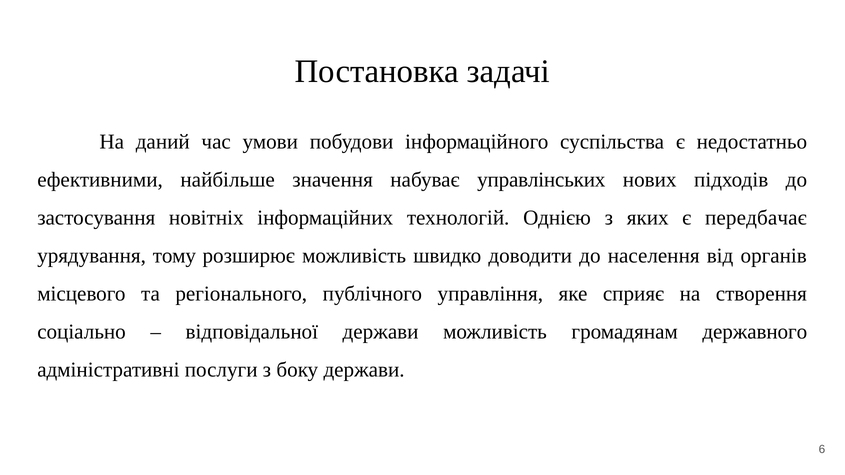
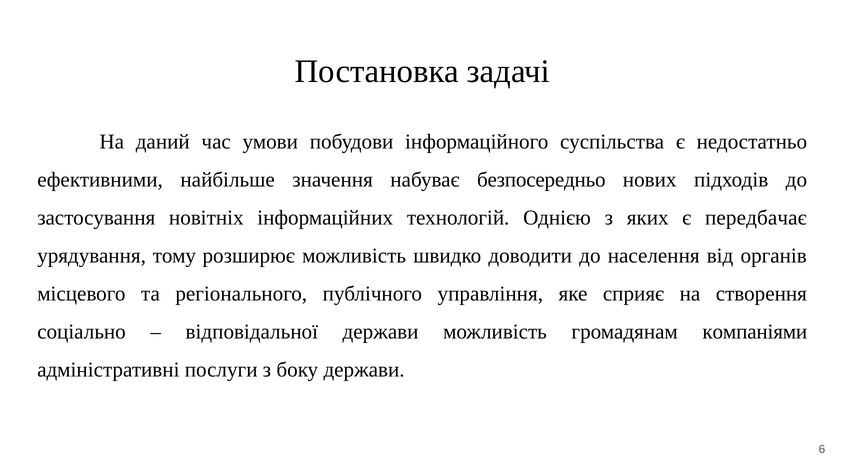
управлінських: управлінських -> безпосередньо (541, 180)
державного: державного -> компаніями (755, 332)
